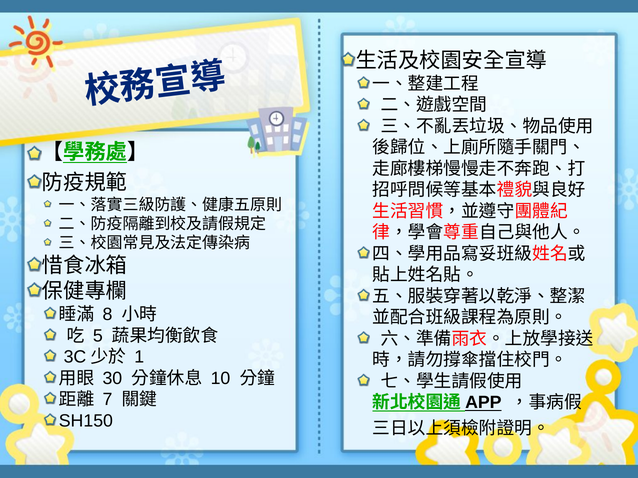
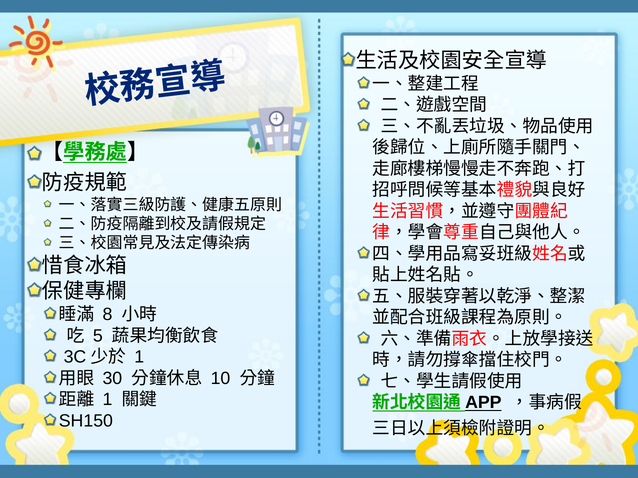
7: 7 -> 1 (107, 400)
